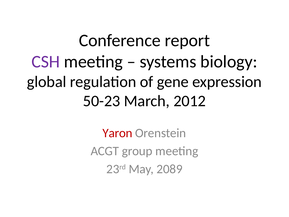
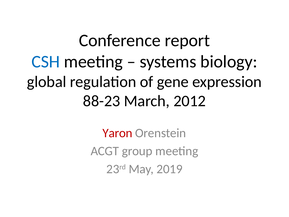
CSH colour: purple -> blue (46, 62)
50-23: 50-23 -> 88-23 (102, 101)
2089: 2089 -> 2019 (170, 169)
